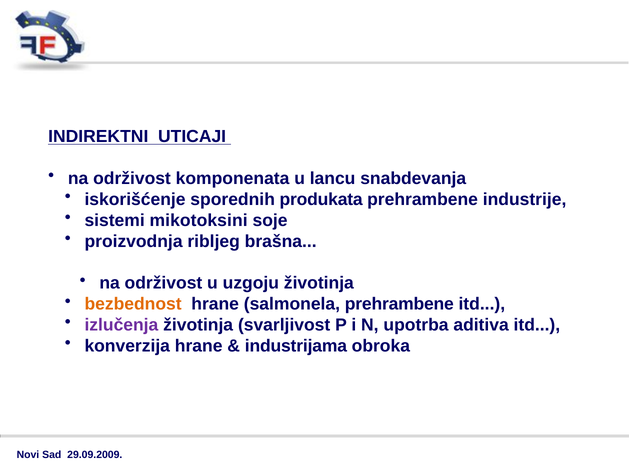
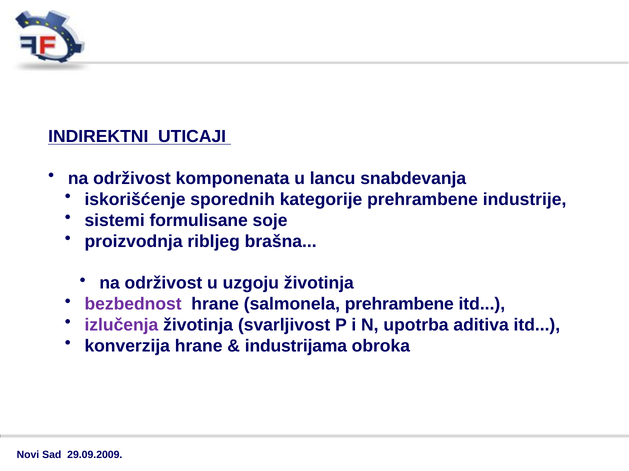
produkata: produkata -> kategorije (321, 200)
mikotoksini: mikotoksini -> formulisane (199, 221)
bezbednost colour: orange -> purple (133, 305)
